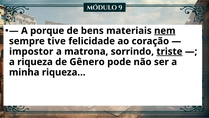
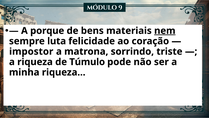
tive: tive -> luta (57, 41)
triste underline: present -> none (169, 51)
Gênero: Gênero -> Túmulo (87, 62)
